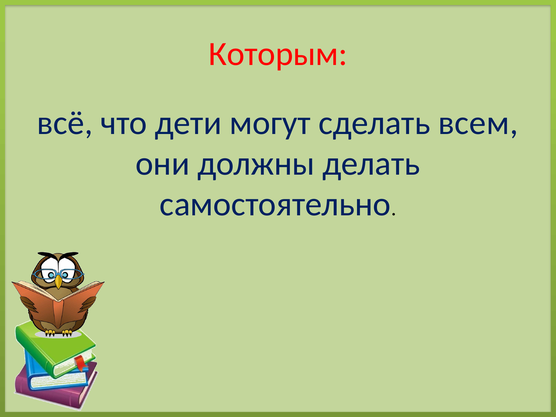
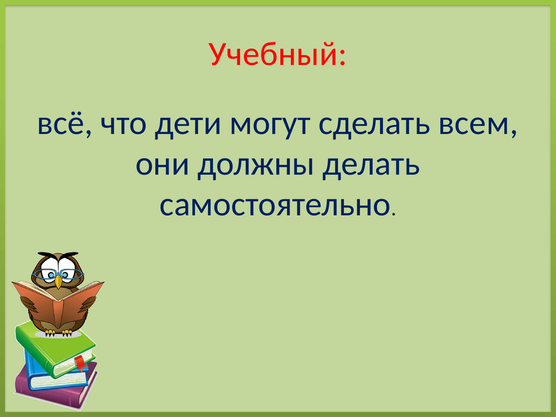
Которым: Которым -> Учебный (278, 54)
